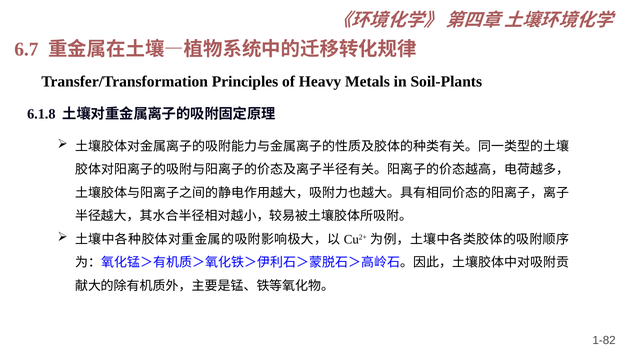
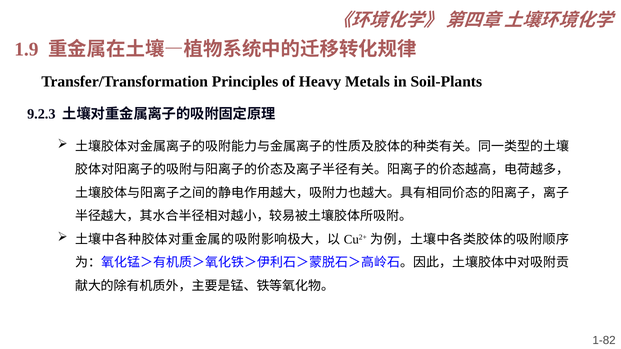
6.7: 6.7 -> 1.9 (26, 49)
6.1.8: 6.1.8 -> 9.2.3 (41, 114)
